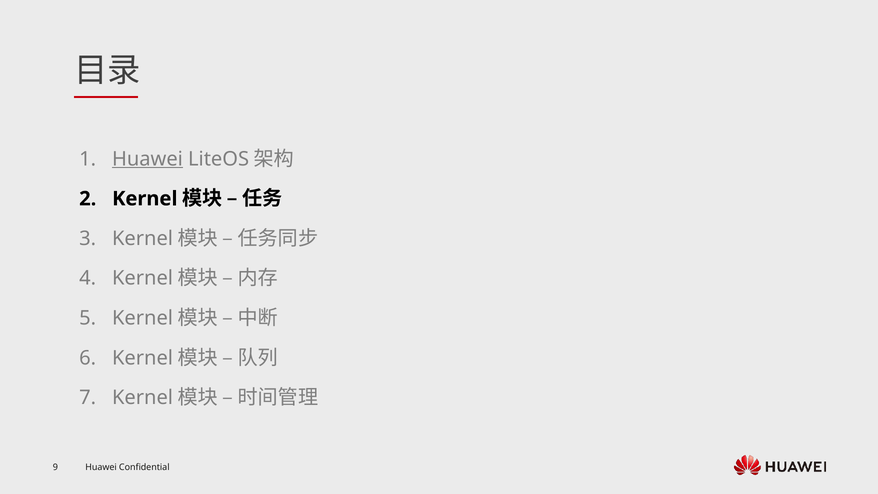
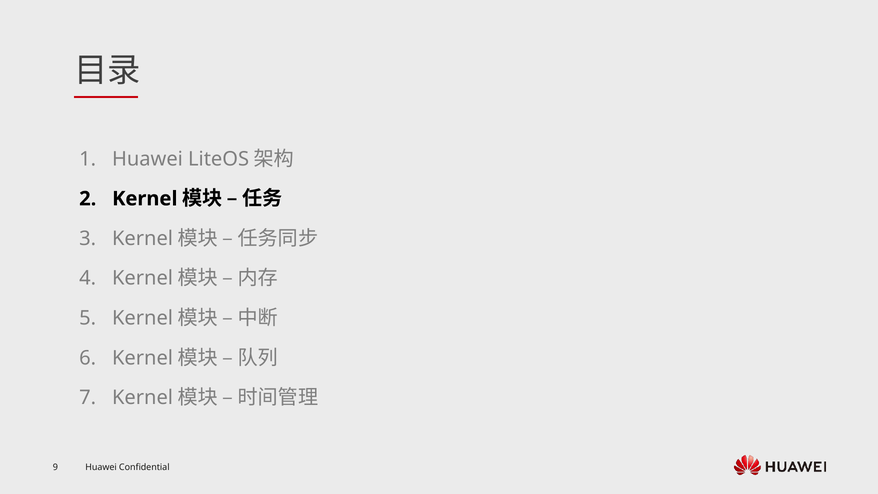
Huawei underline: present -> none (147, 159)
